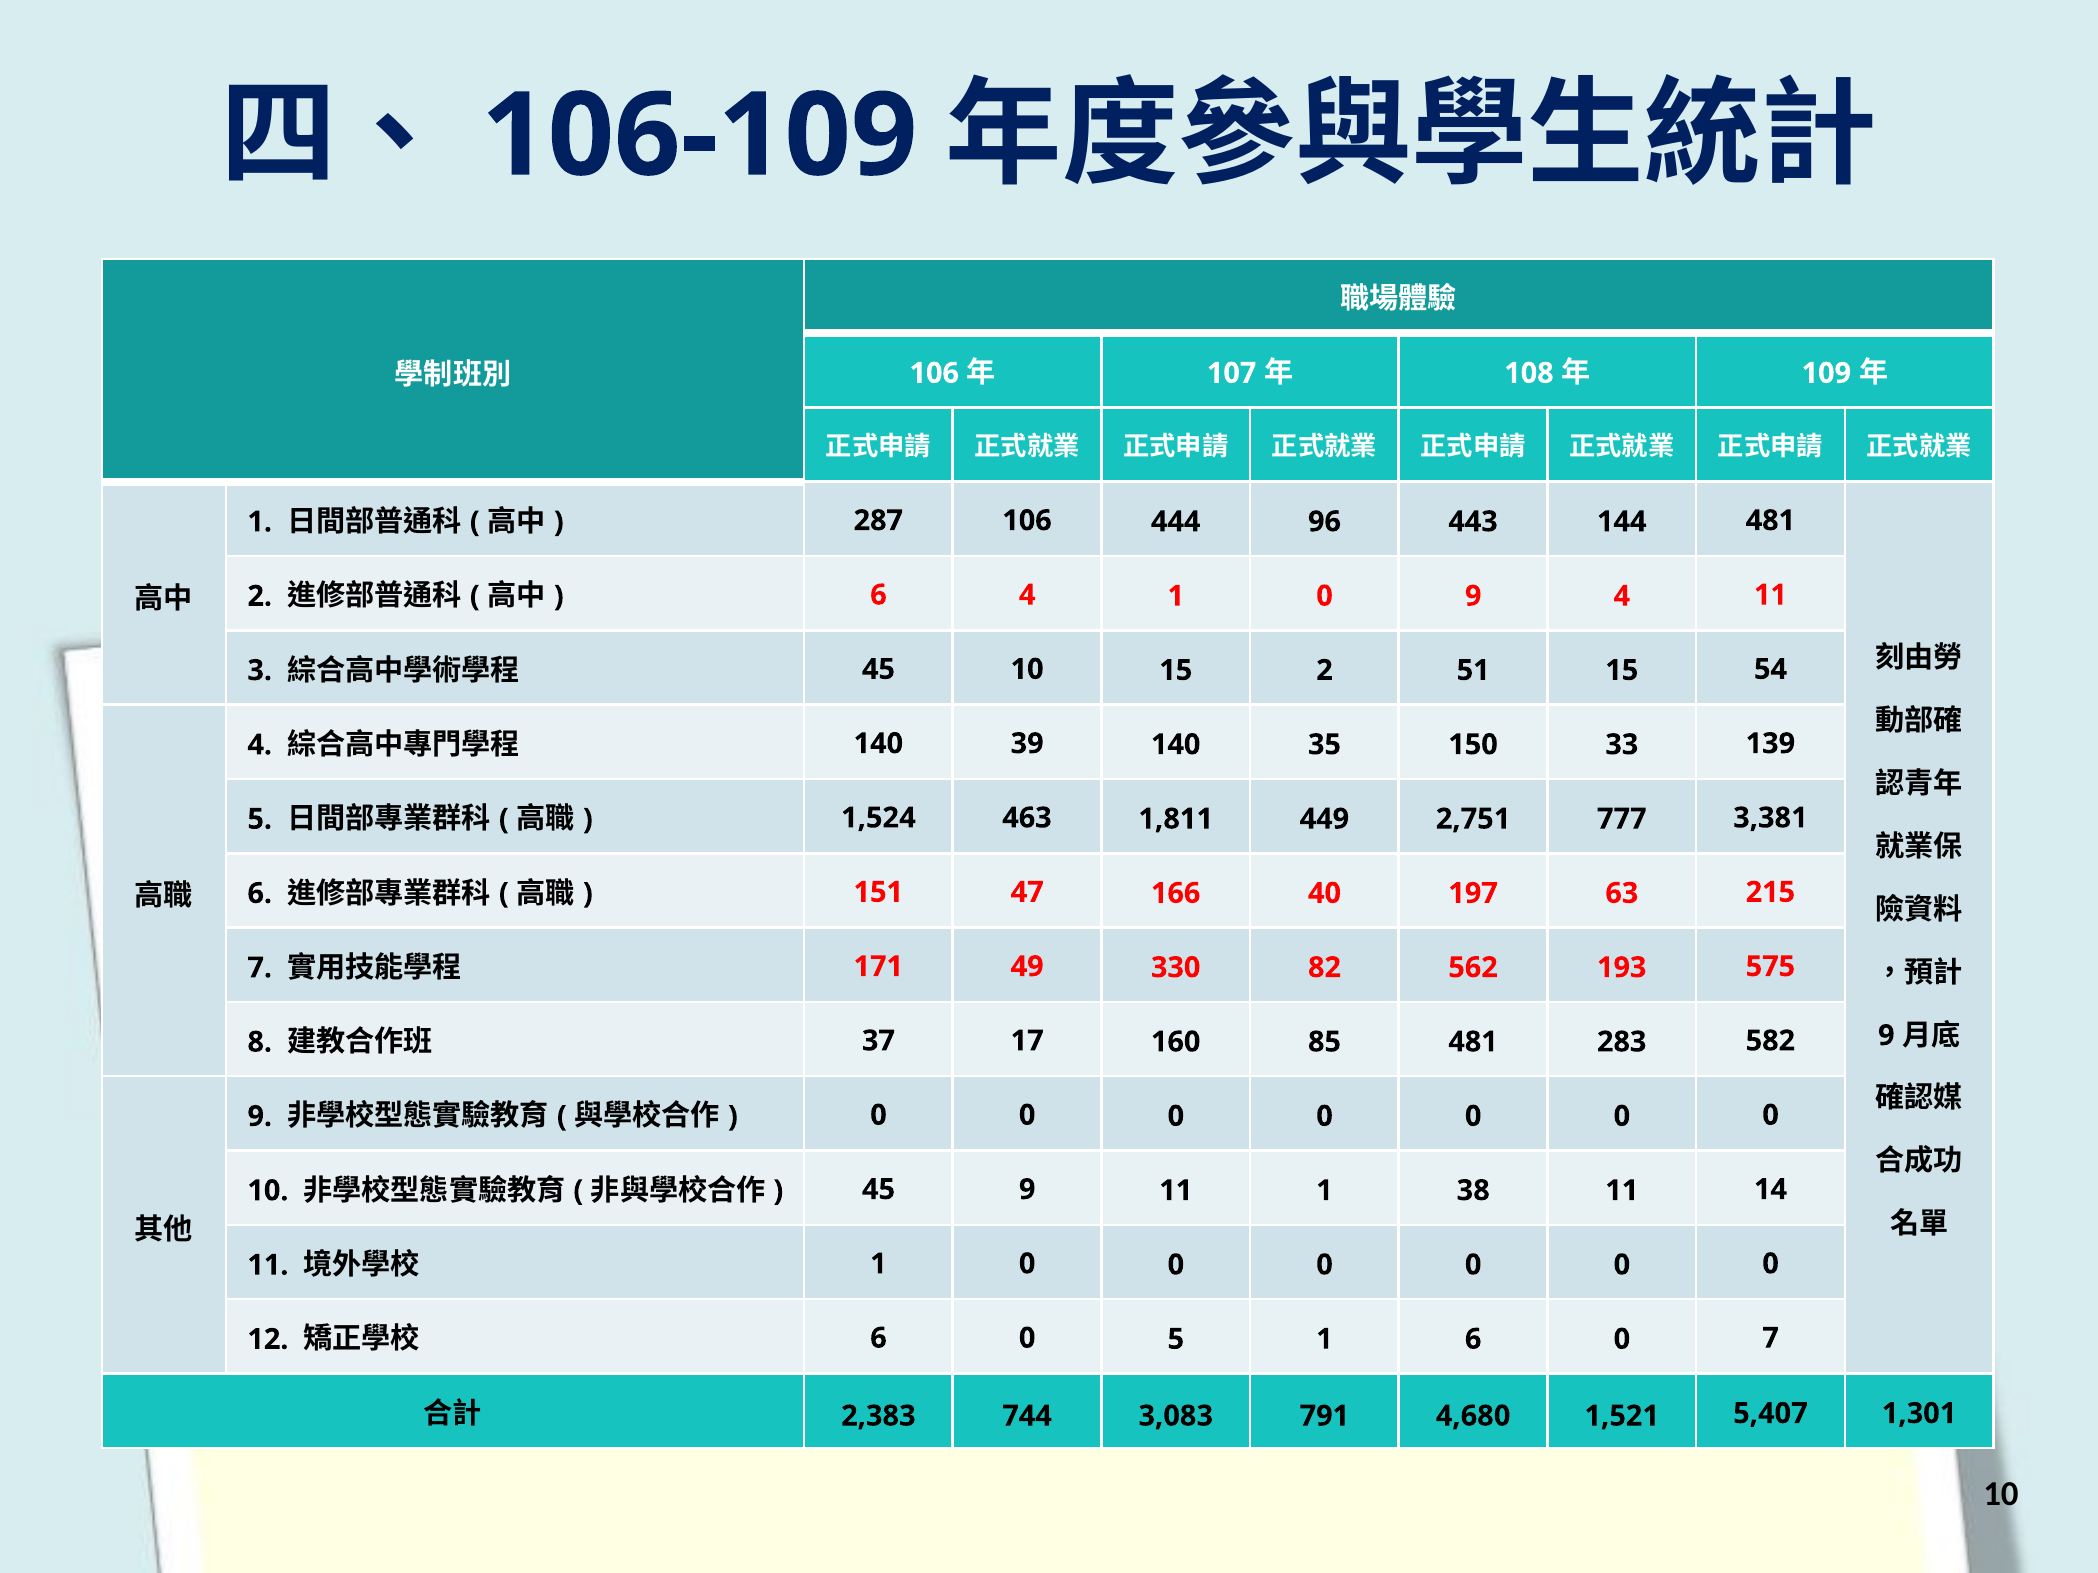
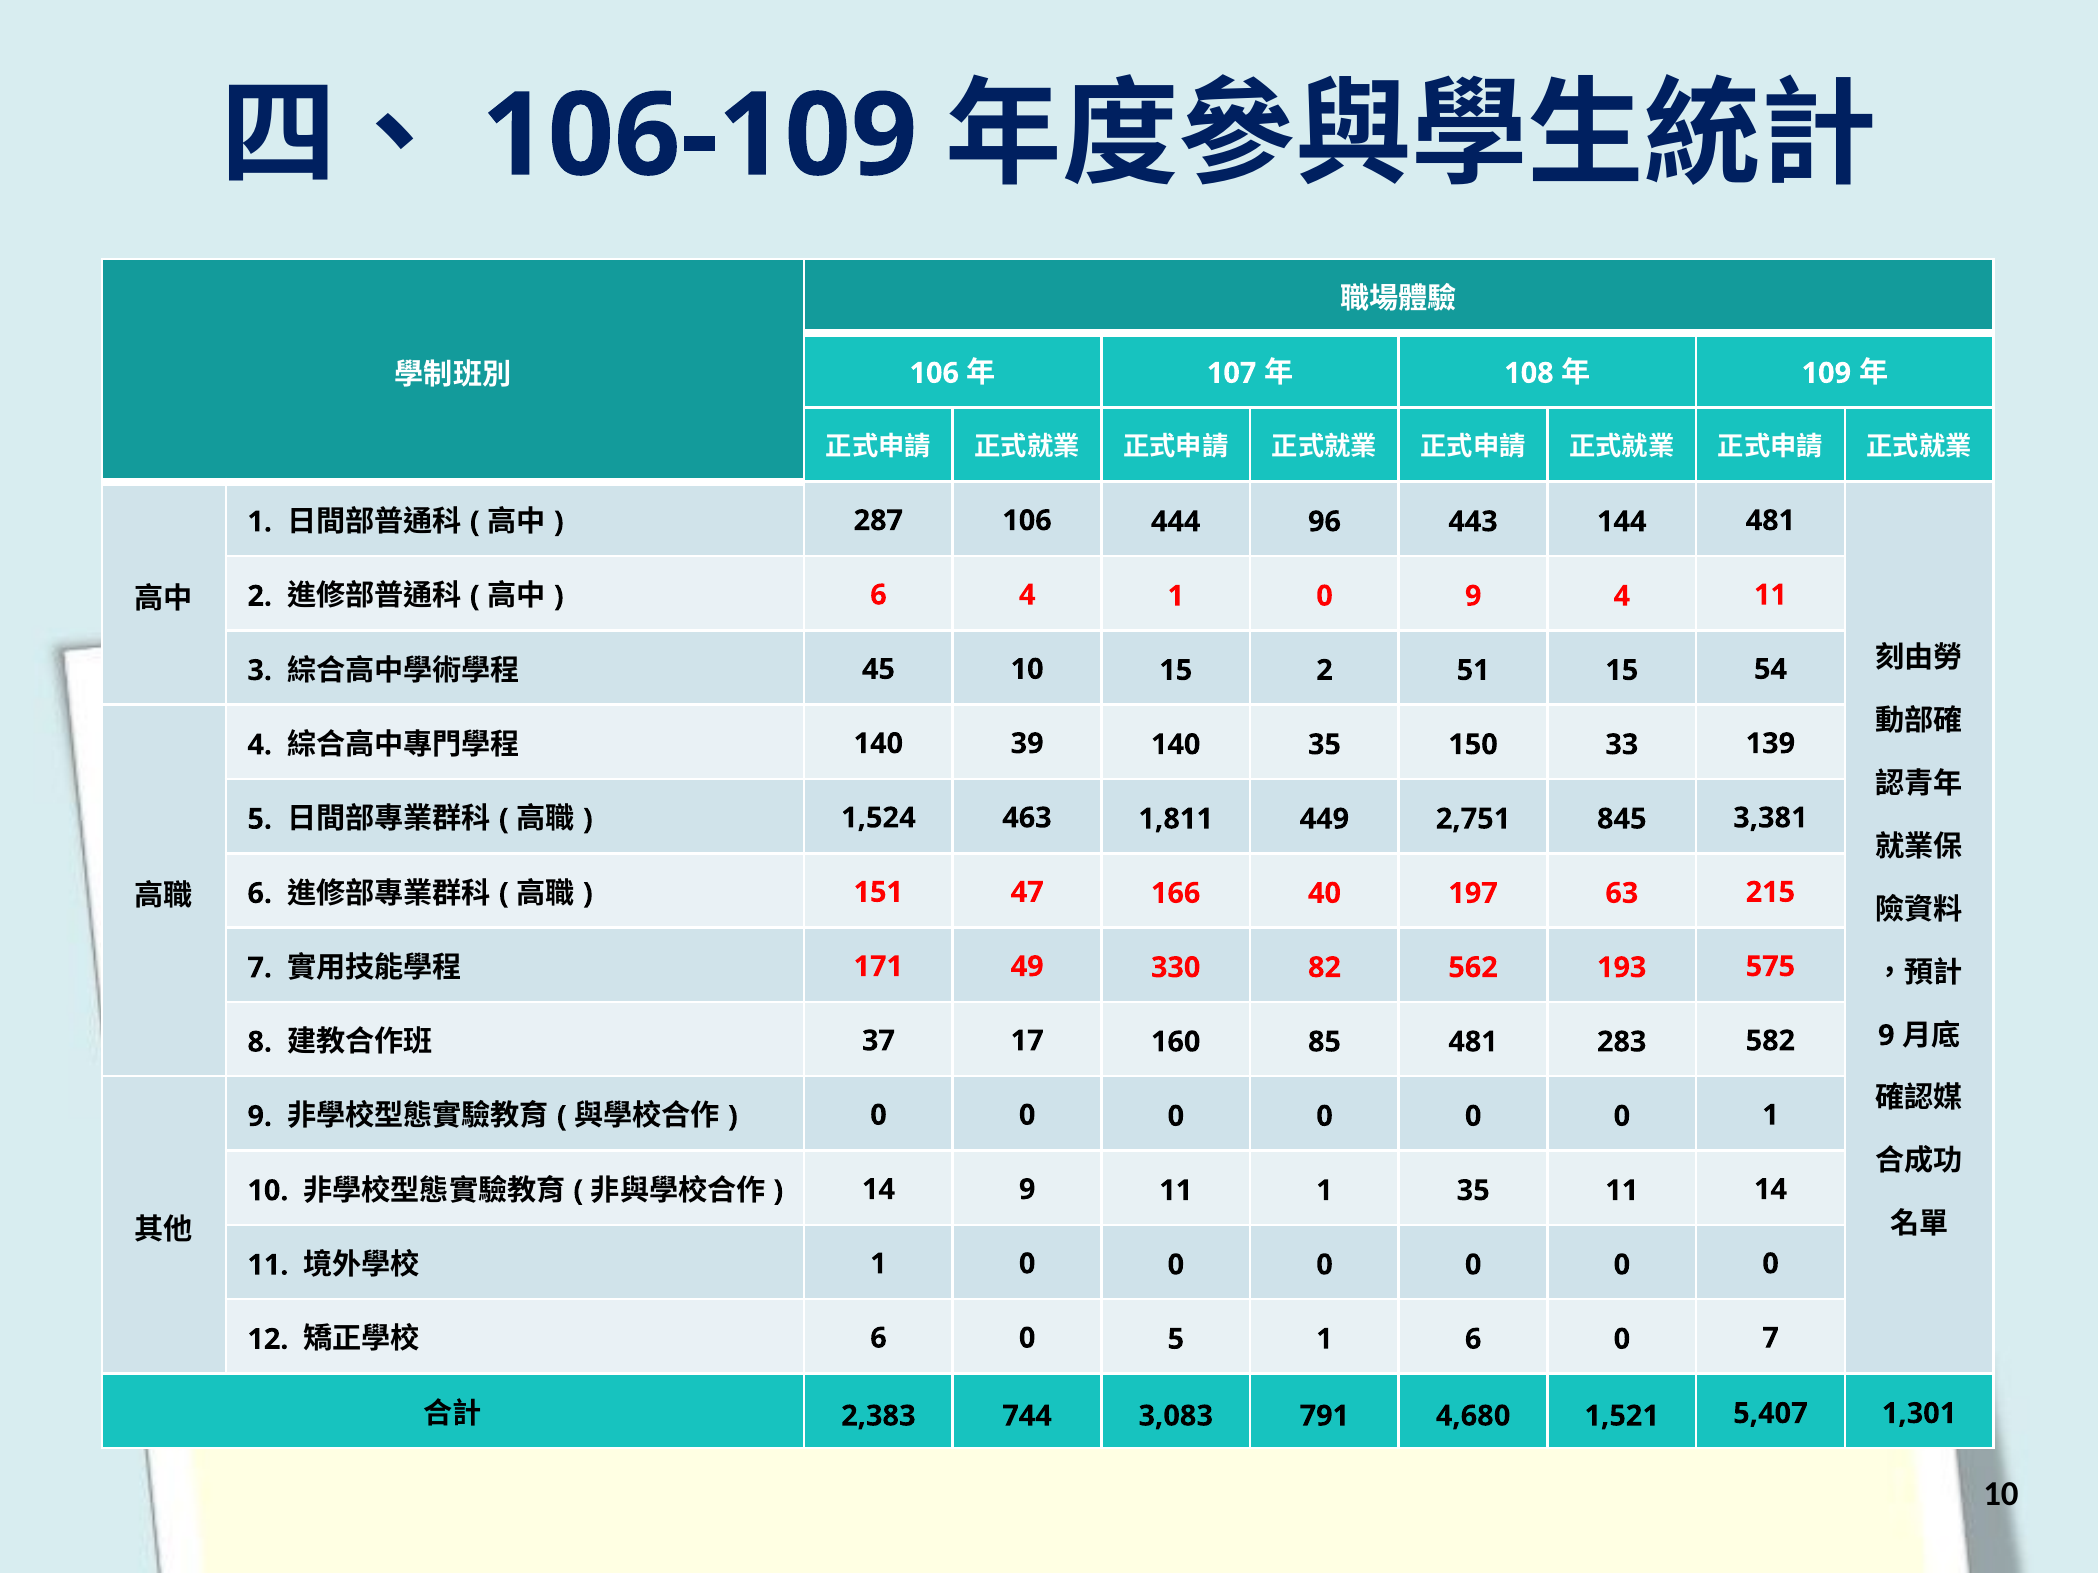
777: 777 -> 845 (1622, 819)
0: 0 -> 1 (1771, 1115)
45: 45 -> 14 (879, 1190)
1 38: 38 -> 35 (1473, 1191)
